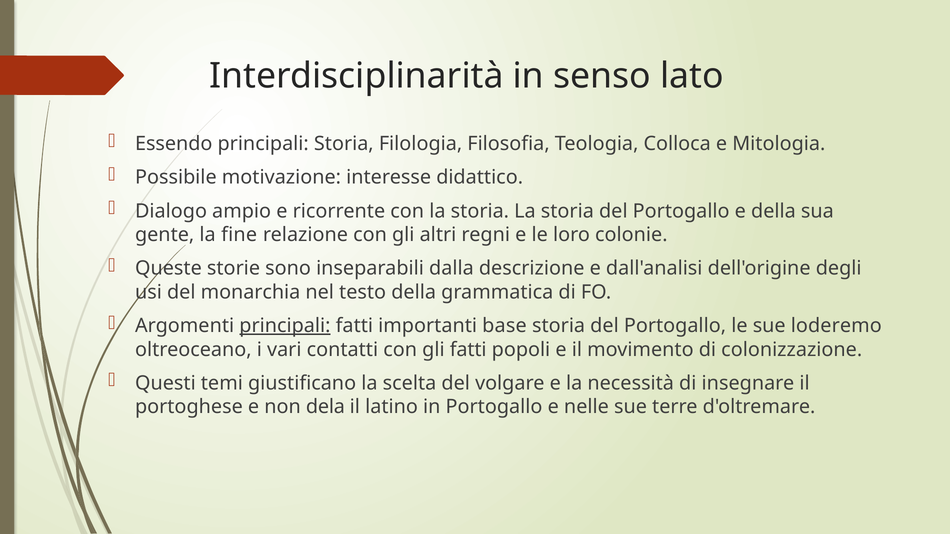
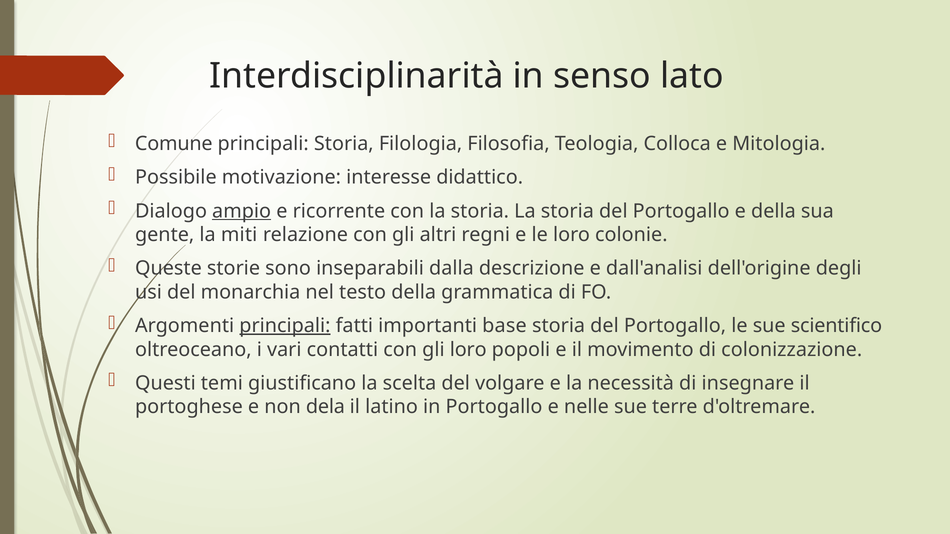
Essendo: Essendo -> Comune (174, 144)
ampio underline: none -> present (242, 211)
fine: fine -> miti (239, 235)
loderemo: loderemo -> scientifico (836, 326)
gli fatti: fatti -> loro (468, 350)
